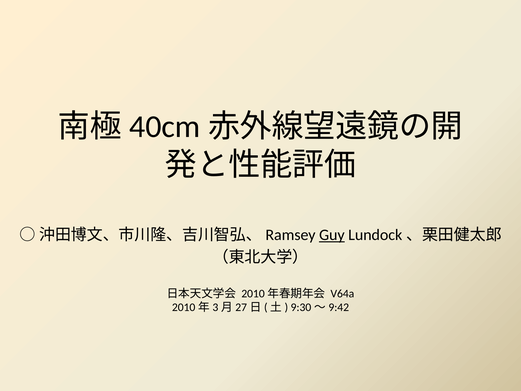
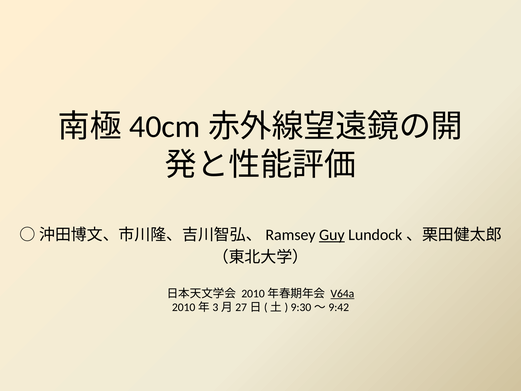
V64a underline: none -> present (342, 293)
